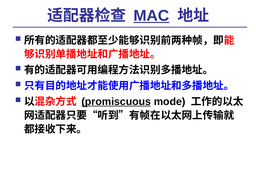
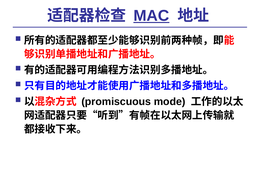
promiscuous underline: present -> none (116, 102)
